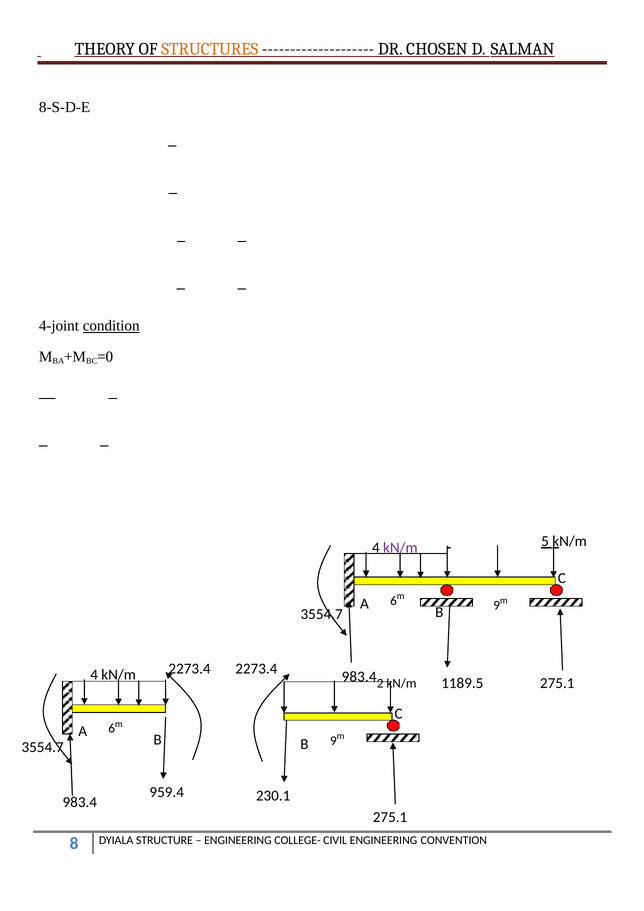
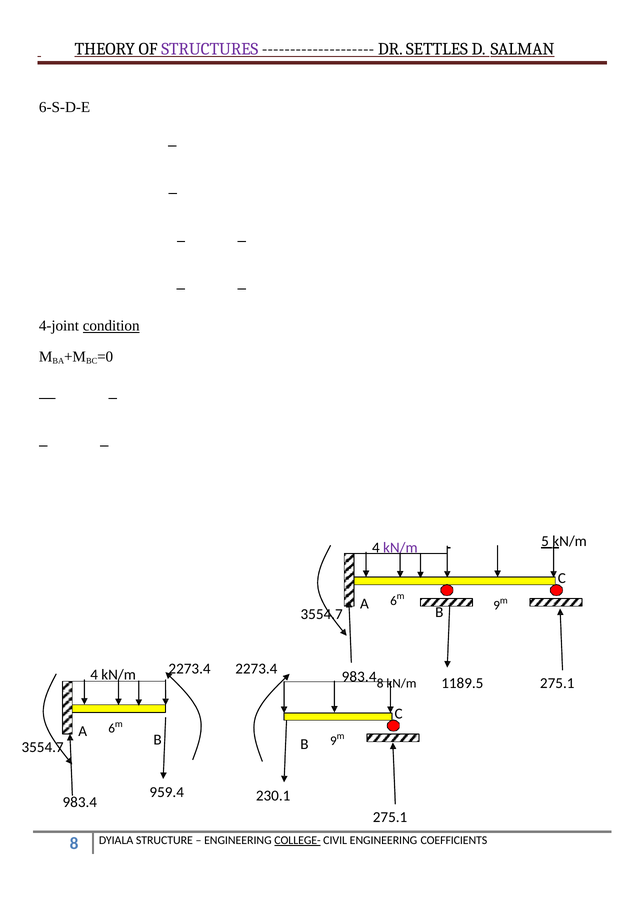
STRUCTURES colour: orange -> purple (210, 49)
CHOSEN: CHOSEN -> SETTLES (437, 49)
8-S-D-E: 8-S-D-E -> 6-S-D-E (65, 107)
983.4 2: 2 -> 8 (380, 683)
COLLEGE- underline: none -> present (297, 841)
CONVENTION: CONVENTION -> COEFFICIENTS (454, 841)
